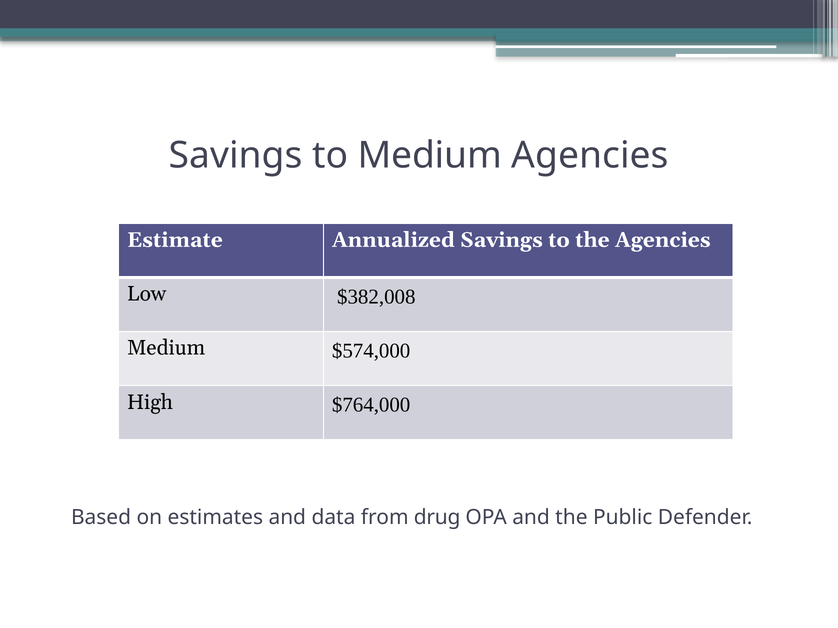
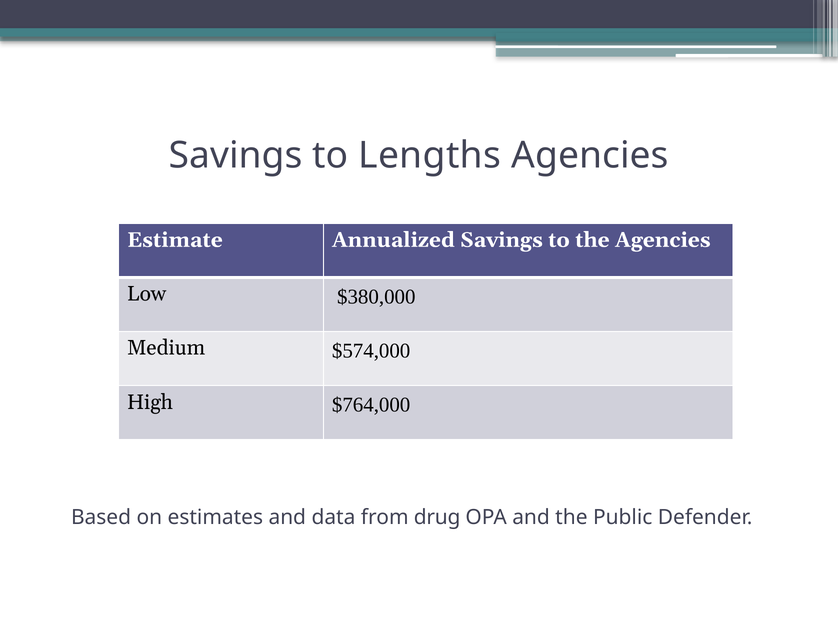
to Medium: Medium -> Lengths (430, 156)
$382,008: $382,008 -> $380,000 (376, 297)
